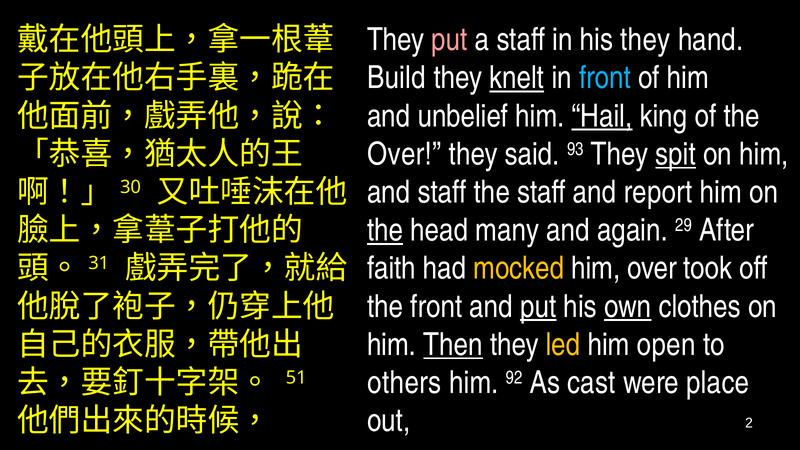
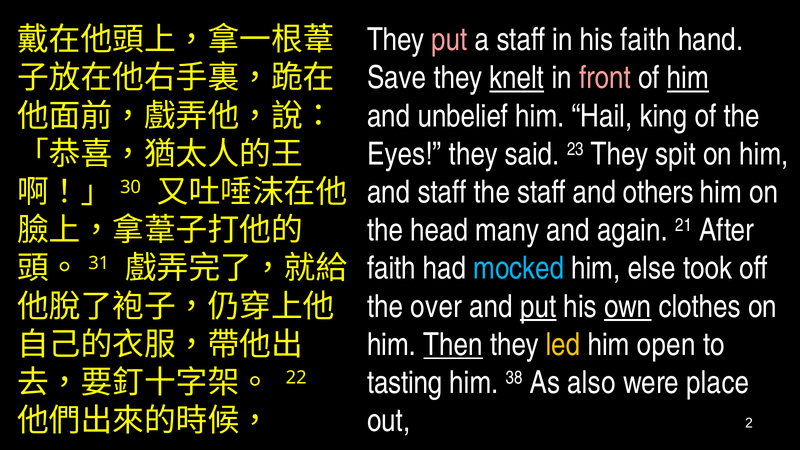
his they: they -> faith (645, 40)
Build: Build -> Save (397, 78)
front colour: light blue -> pink (605, 78)
him underline: none -> present (688, 78)
Hail underline: present -> none (602, 116)
Over: Over -> Eyes (404, 154)
93: 93 -> 23 (575, 149)
spit underline: present -> none (676, 154)
report: report -> others (658, 192)
the underline: present -> none (385, 230)
29: 29 -> 21 (684, 225)
mocked colour: yellow -> light blue (519, 268)
him over: over -> else (652, 268)
the front: front -> over (436, 306)
others: others -> tasting (405, 383)
92: 92 -> 38 (514, 378)
cast: cast -> also (591, 383)
51: 51 -> 22 (296, 378)
